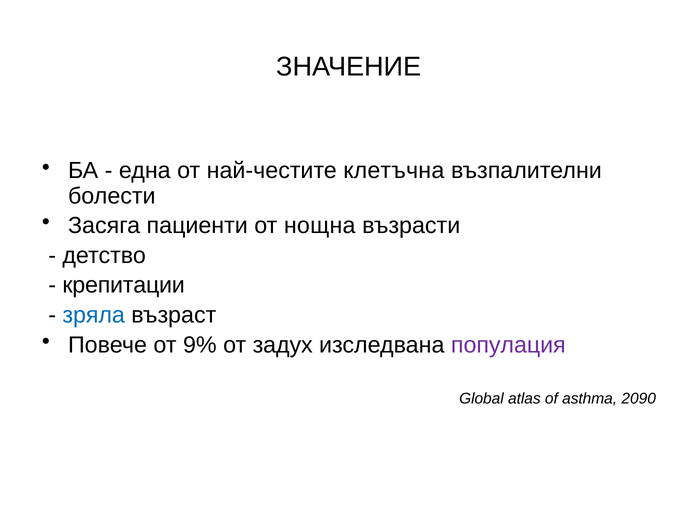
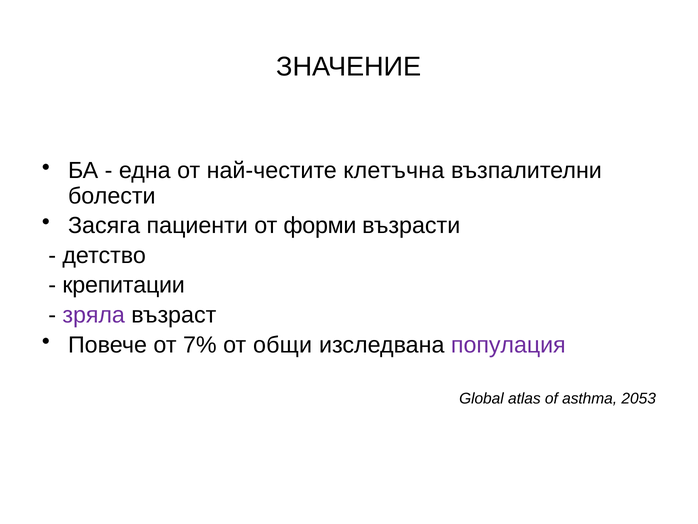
нощна: нощна -> форми (320, 226)
зряла colour: blue -> purple (94, 315)
9%: 9% -> 7% (200, 345)
задух: задух -> общи (283, 345)
2090: 2090 -> 2053 (639, 398)
